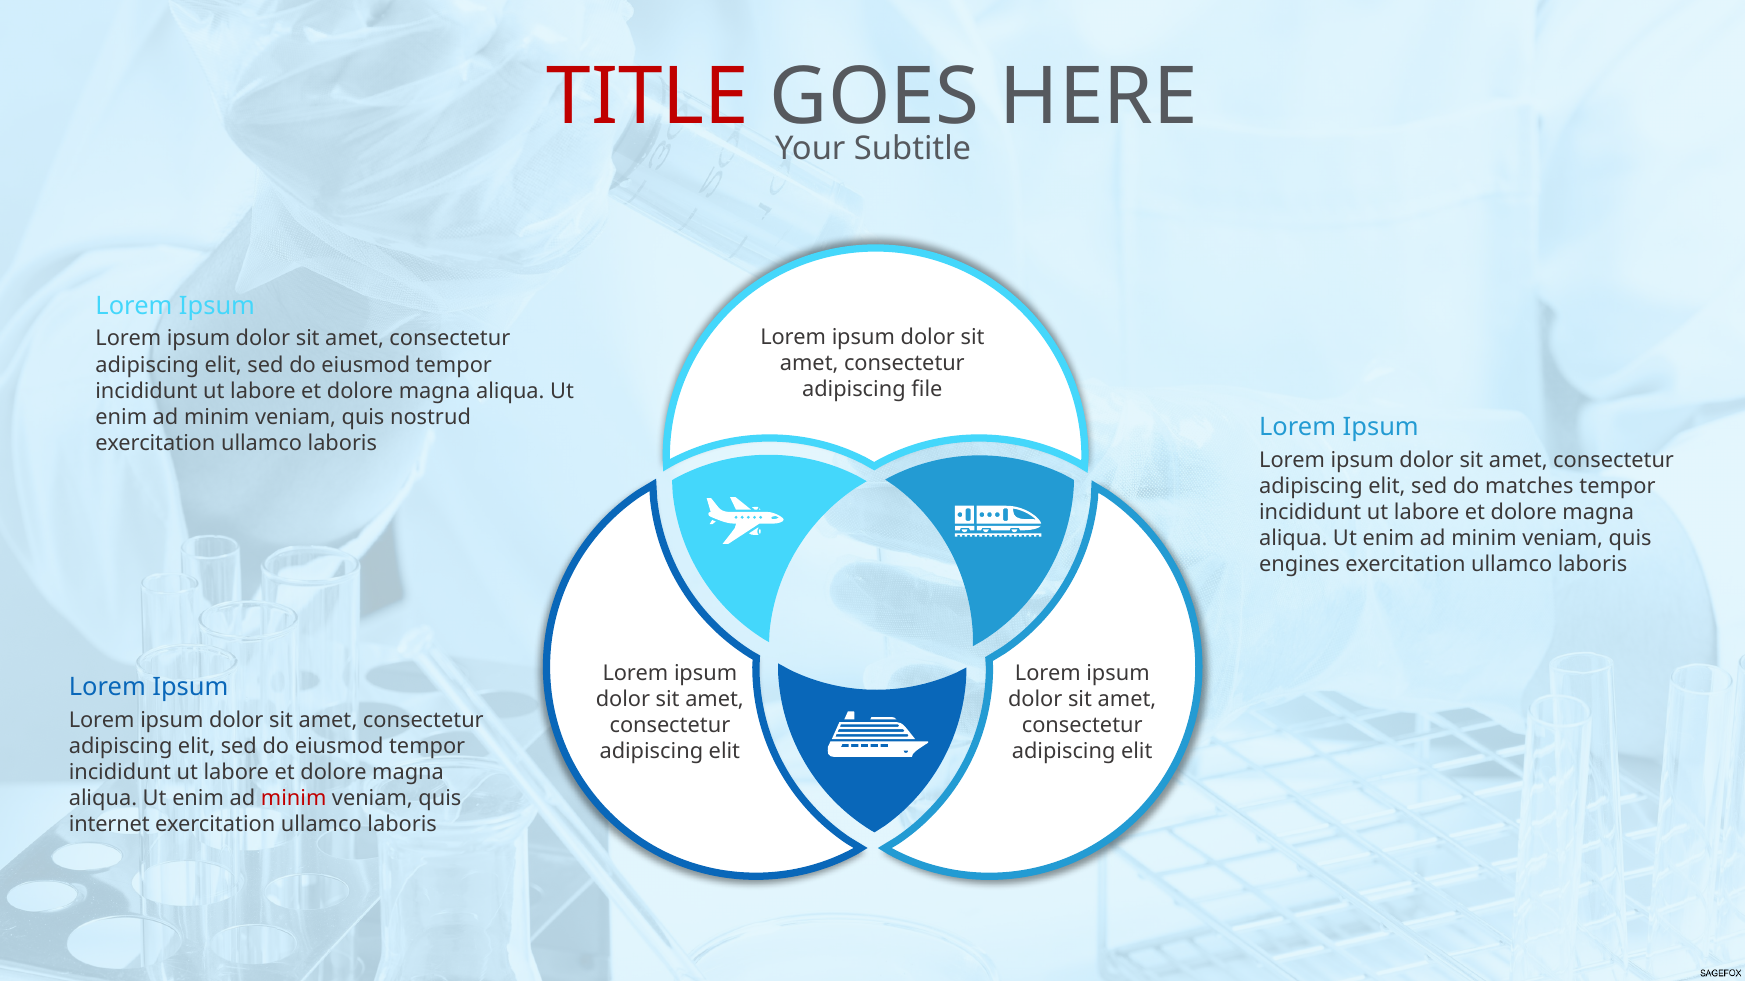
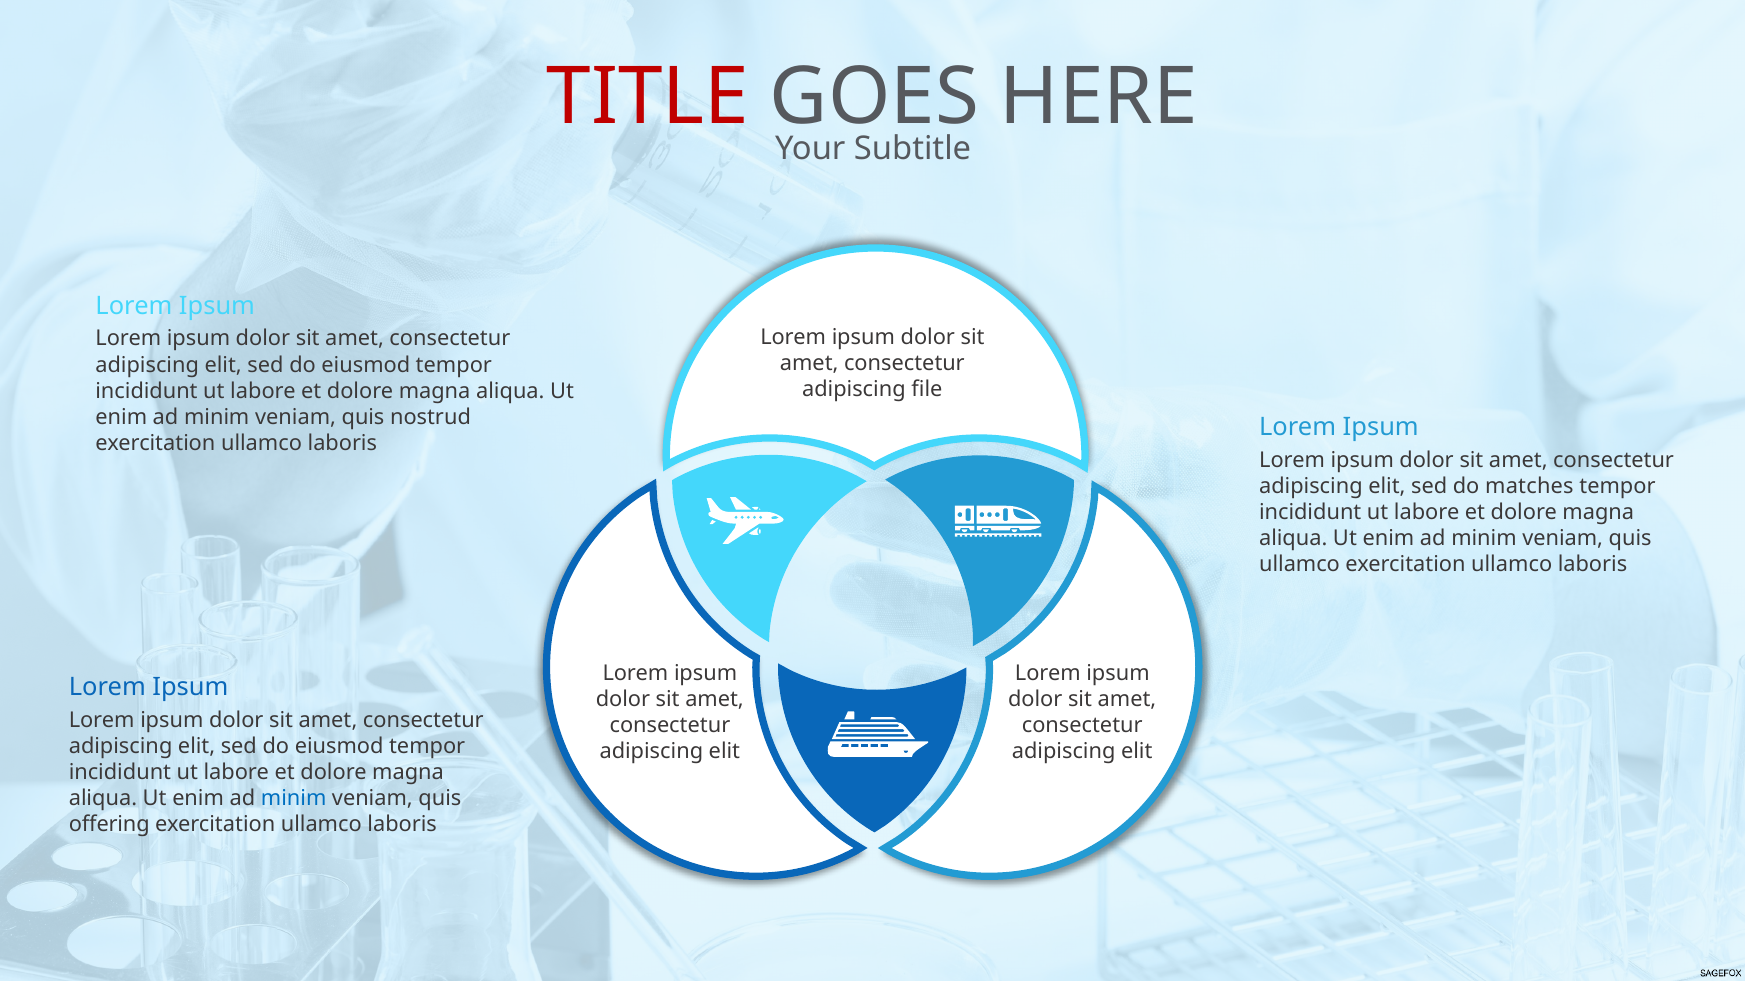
engines: engines -> ullamco (1300, 565)
minim colour: red -> blue (294, 799)
internet: internet -> offering (109, 825)
